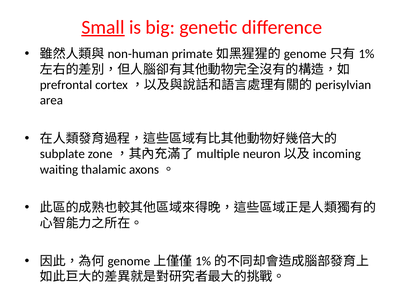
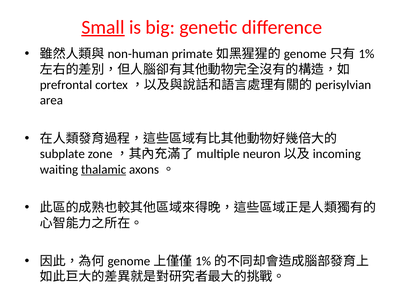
thalamic underline: none -> present (104, 169)
